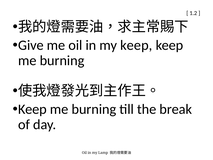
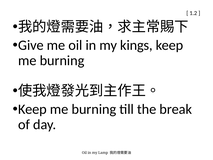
my keep: keep -> kings (136, 45)
